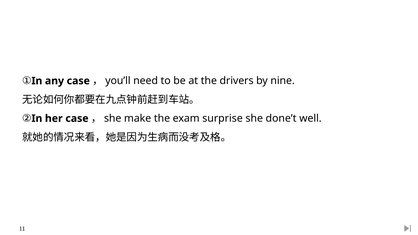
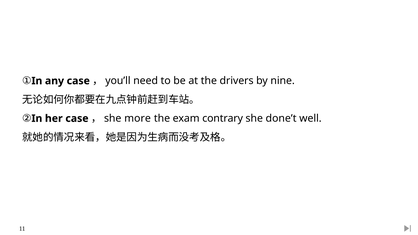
make: make -> more (138, 119)
surprise: surprise -> contrary (223, 119)
